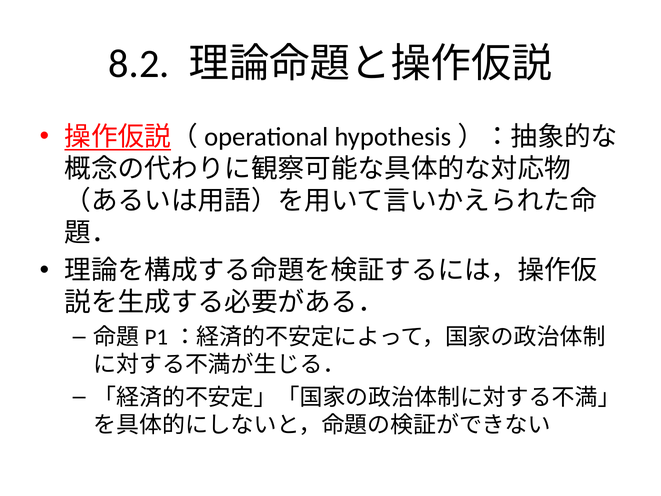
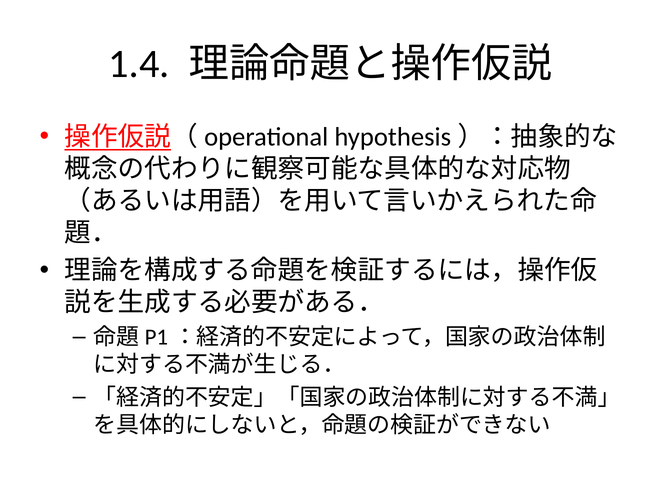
8.2: 8.2 -> 1.4 (139, 64)
